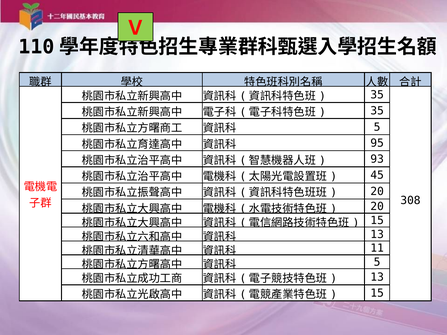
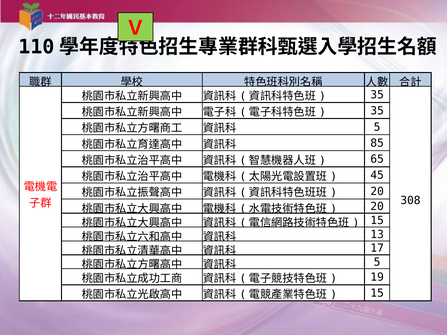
95: 95 -> 85 (377, 143)
93: 93 -> 65 (377, 159)
11: 11 -> 17 (377, 248)
13: 13 -> 19 (377, 277)
